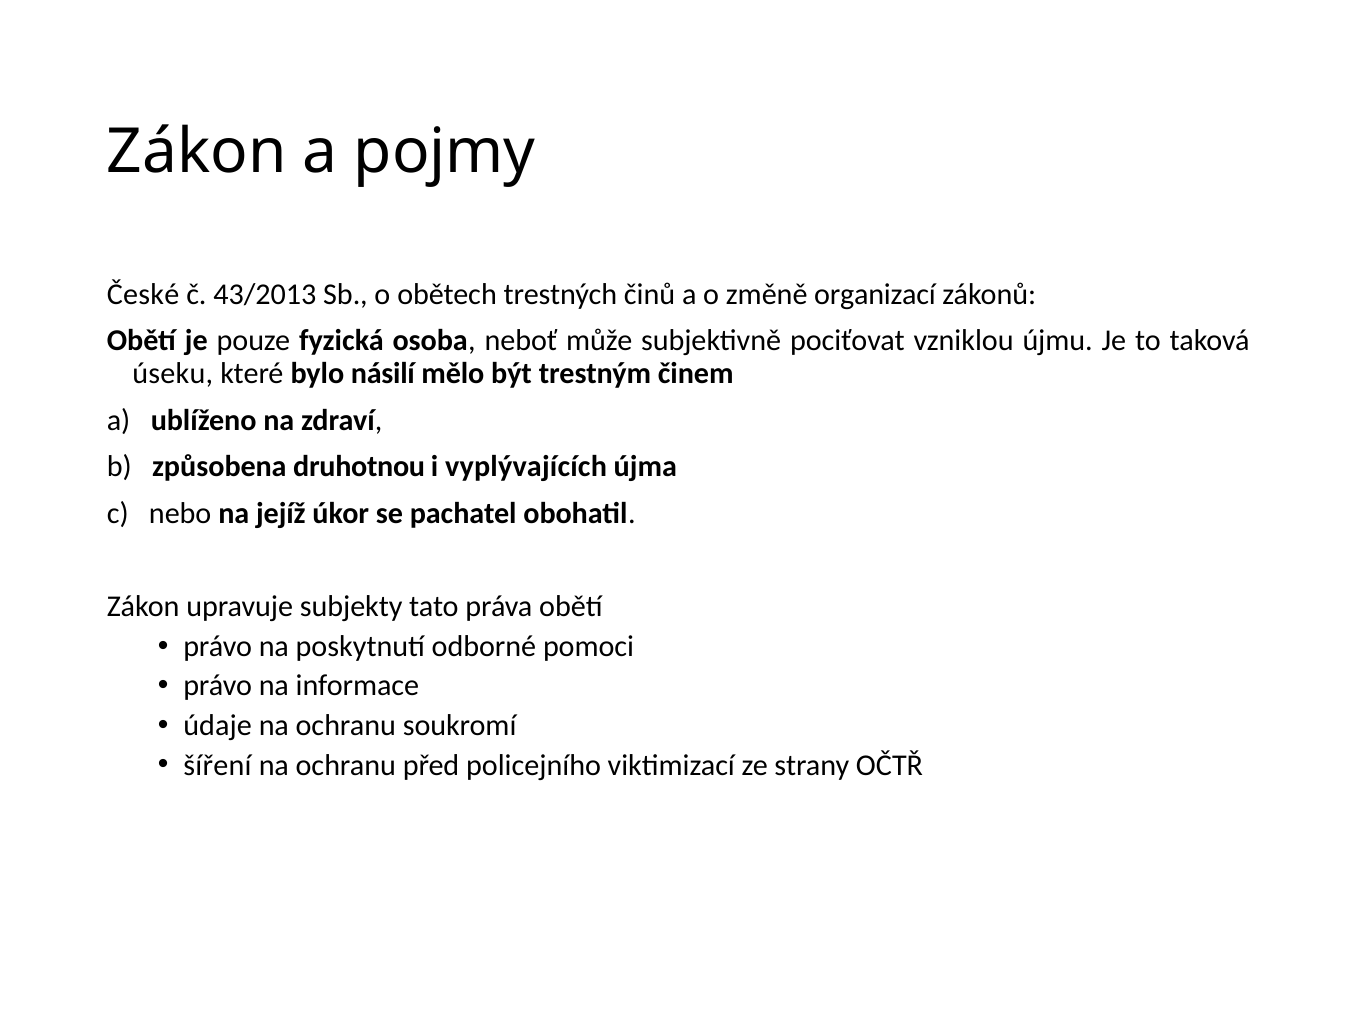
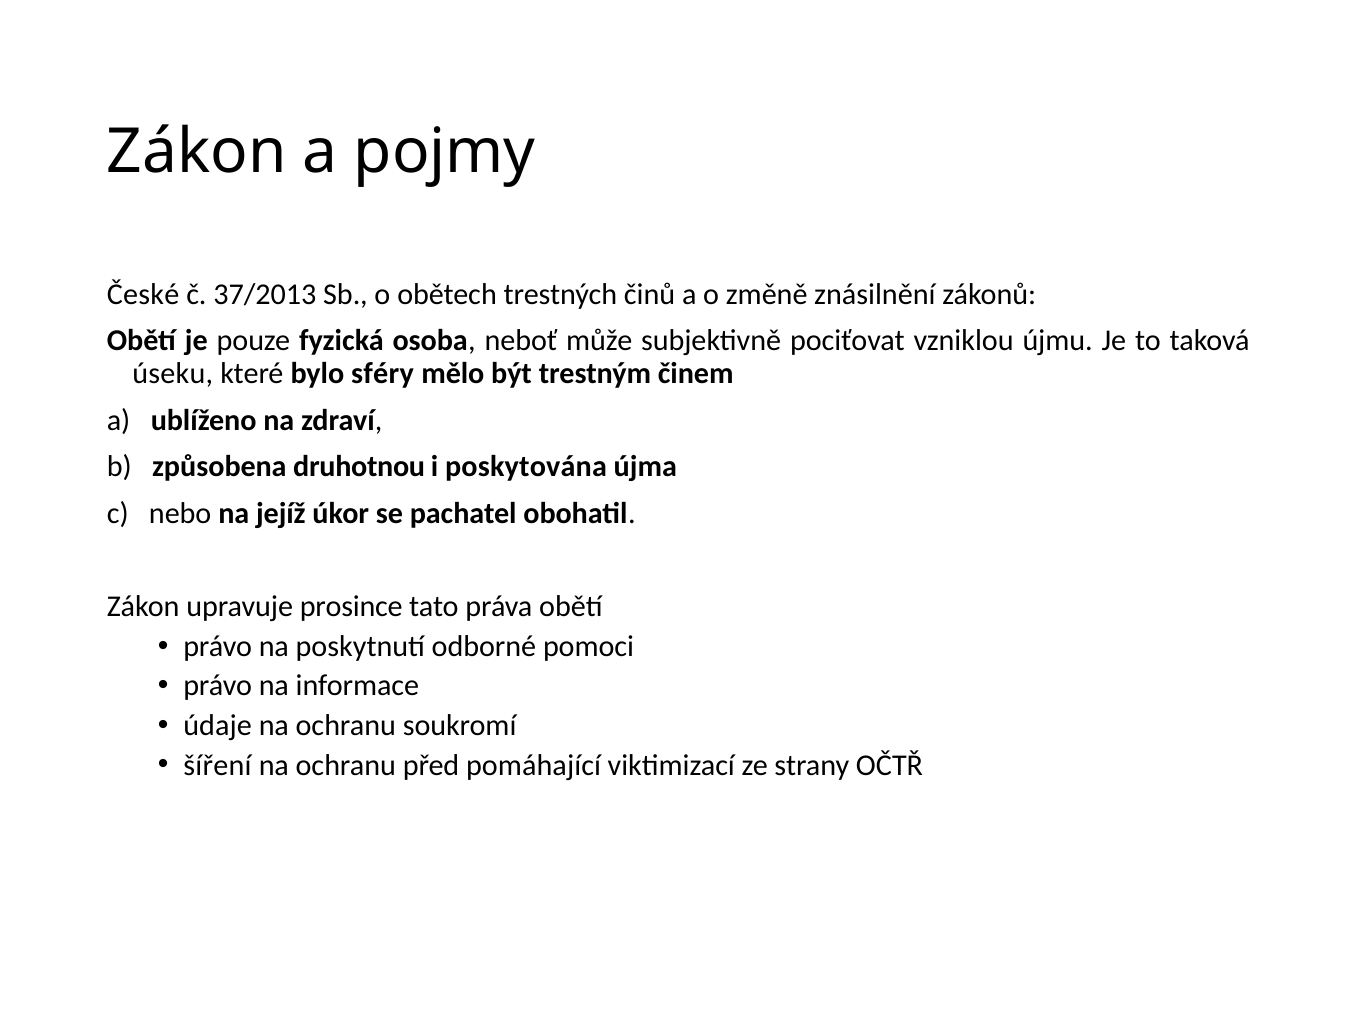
43/2013: 43/2013 -> 37/2013 (265, 294)
organizací: organizací -> znásilnění (875, 294)
násilí: násilí -> sféry (383, 373)
vyplývajících: vyplývajících -> poskytována (526, 467)
subjekty: subjekty -> prosince (351, 607)
policejního: policejního -> pomáhající (534, 765)
